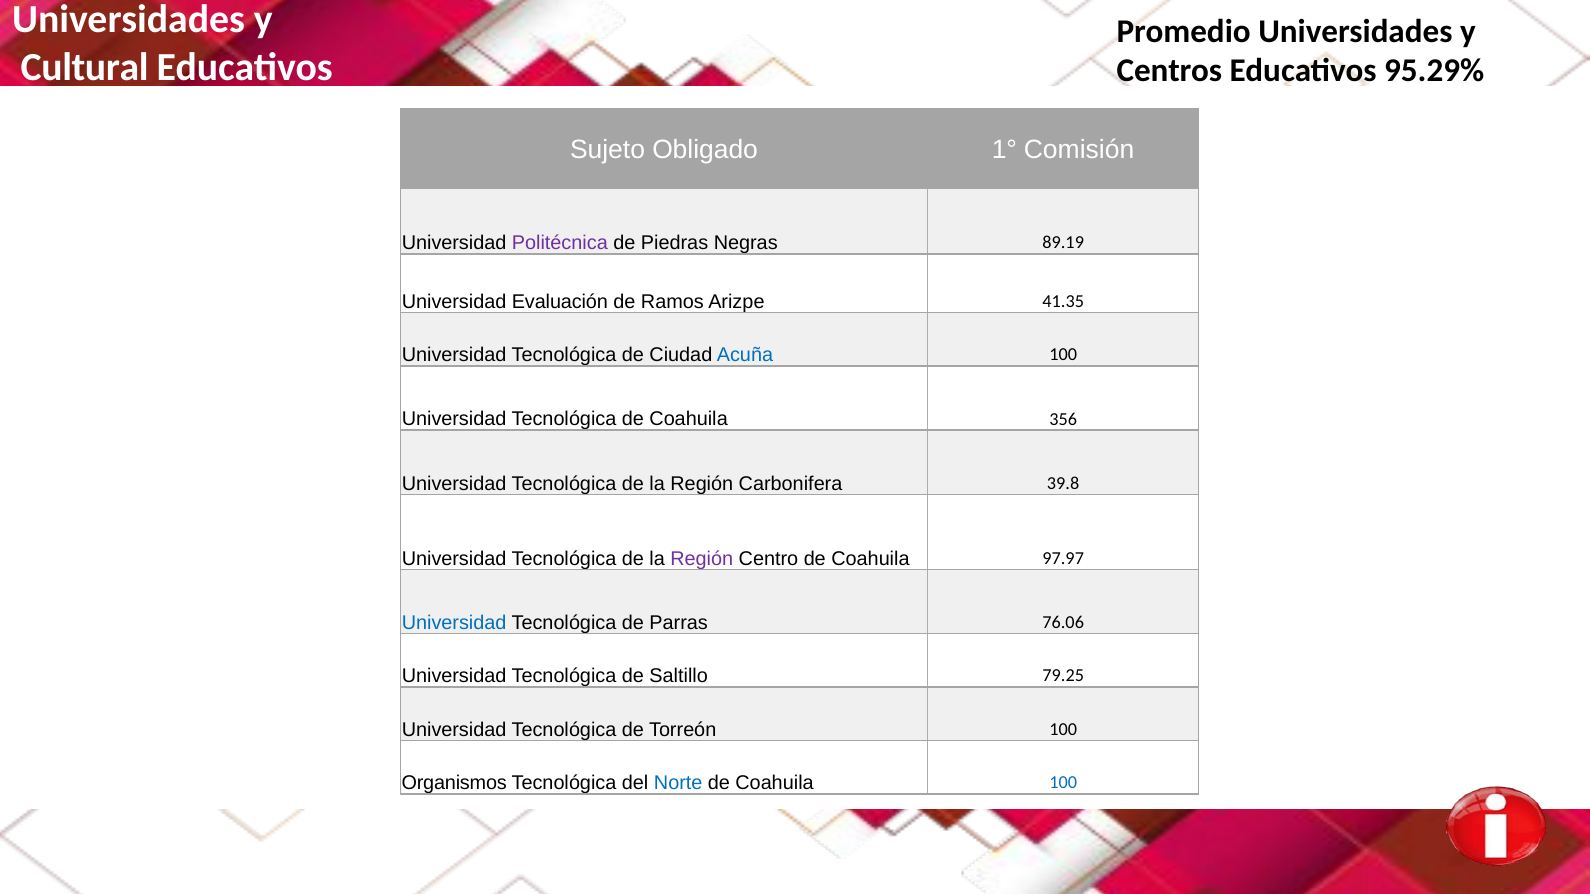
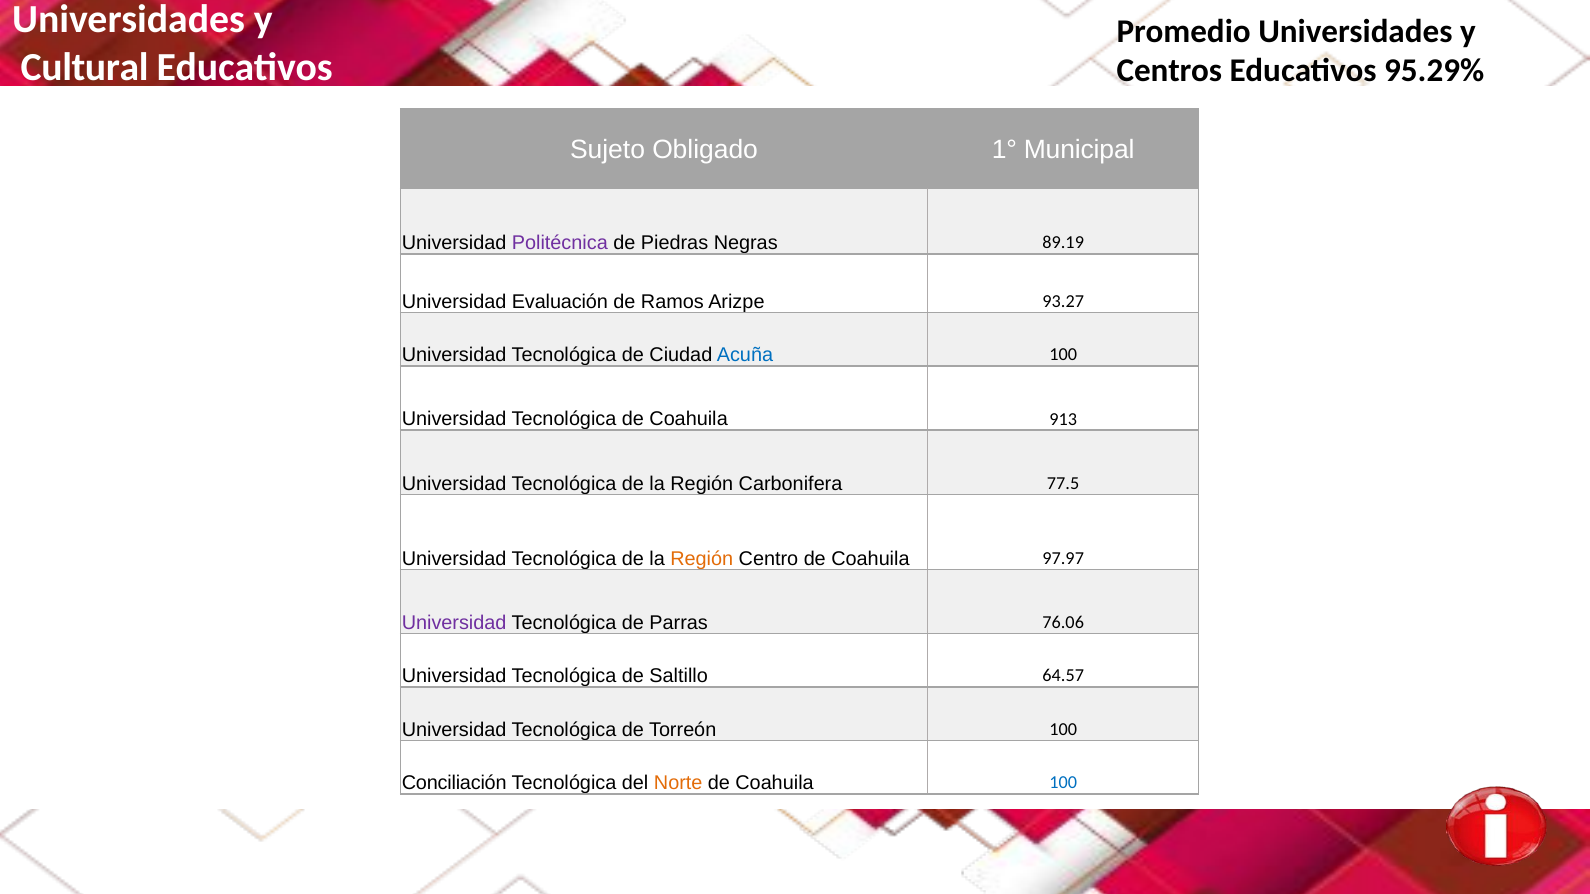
Comisión: Comisión -> Municipal (1079, 149)
41.35: 41.35 -> 93.27 (1063, 302)
356: 356 -> 913 (1063, 419)
39.8: 39.8 -> 77.5 (1063, 484)
Región colour: purple -> orange (702, 559)
Universidad colour: blue -> purple (454, 623)
79.25: 79.25 -> 64.57 (1063, 676)
Organismos: Organismos -> Conciliación (454, 784)
Norte colour: blue -> orange (678, 784)
